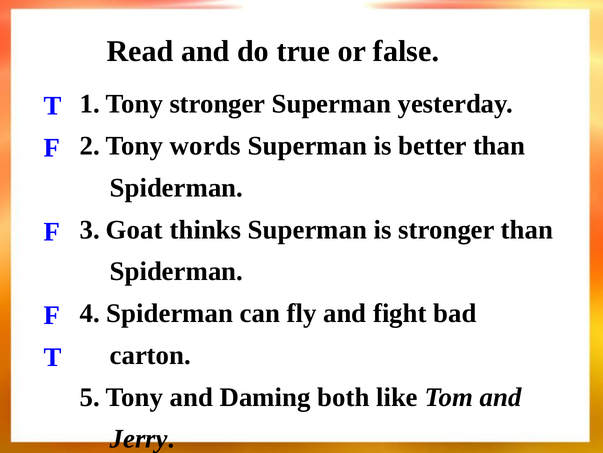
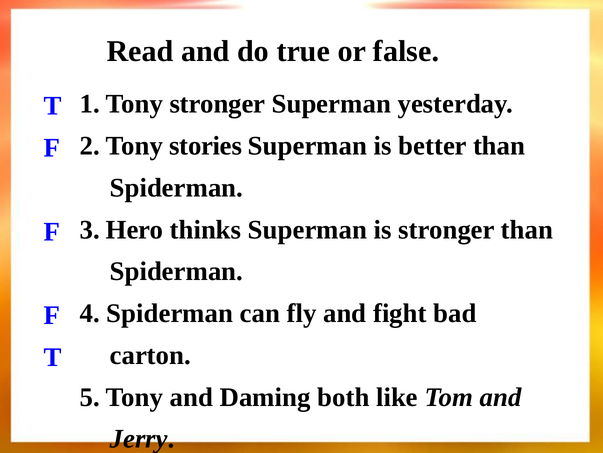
words: words -> stories (206, 146)
Goat: Goat -> Hero (135, 229)
